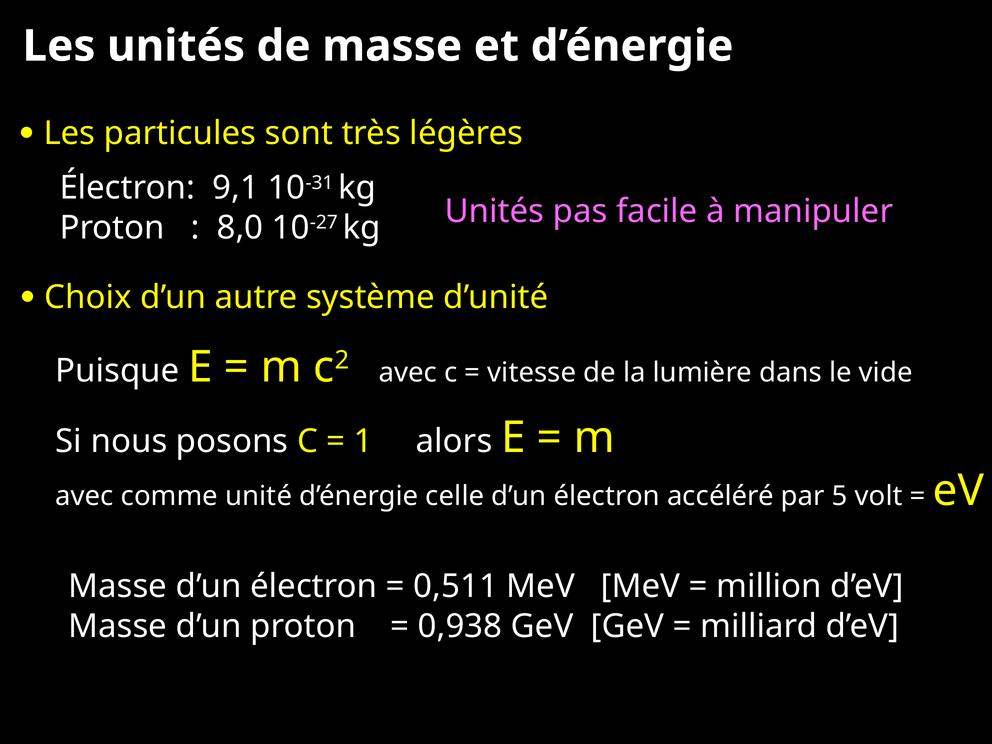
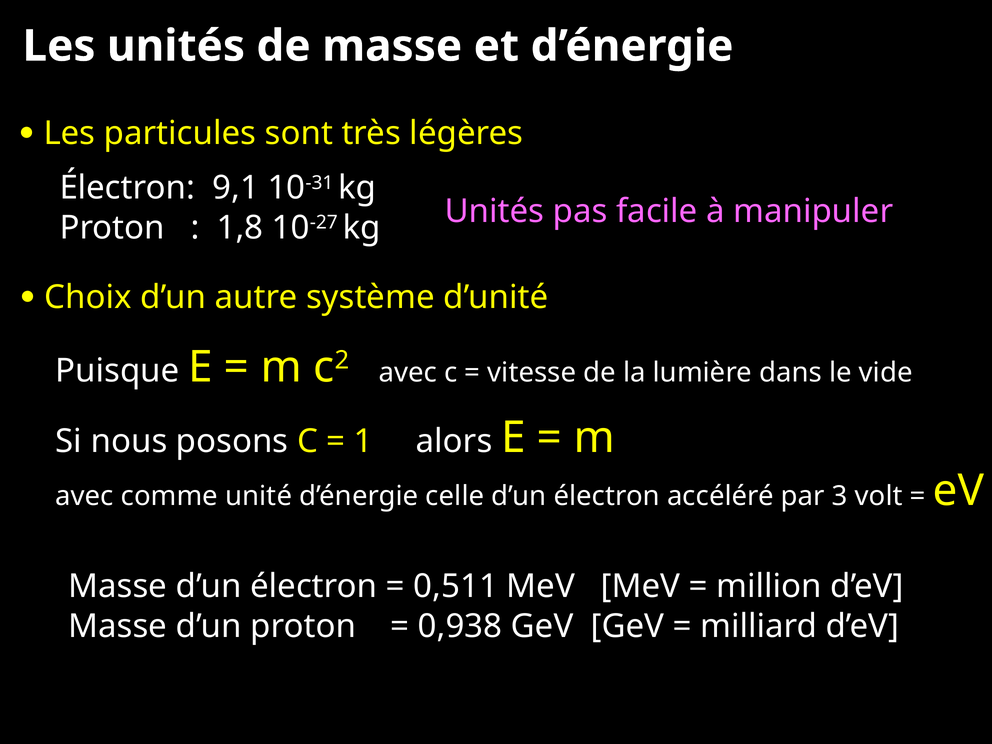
8,0: 8,0 -> 1,8 (240, 228)
5: 5 -> 3 (840, 496)
